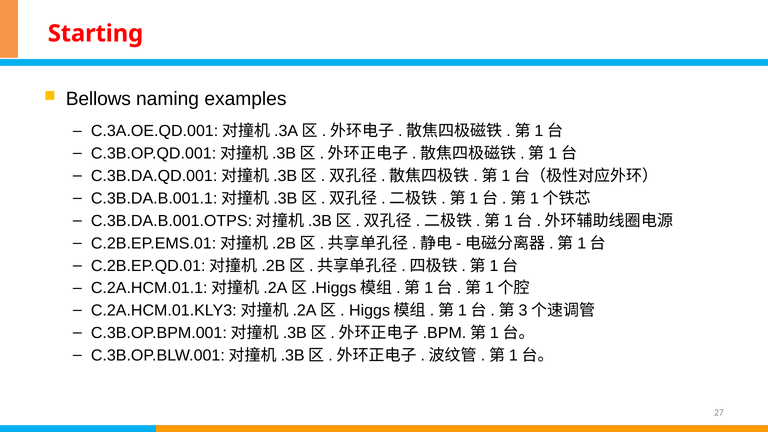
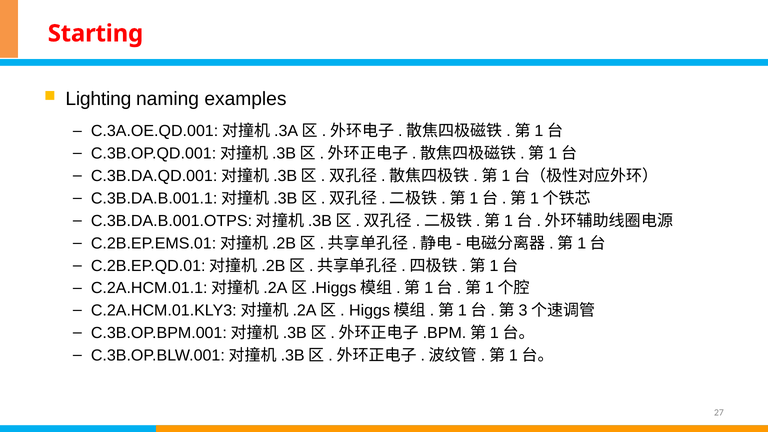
Bellows: Bellows -> Lighting (98, 99)
